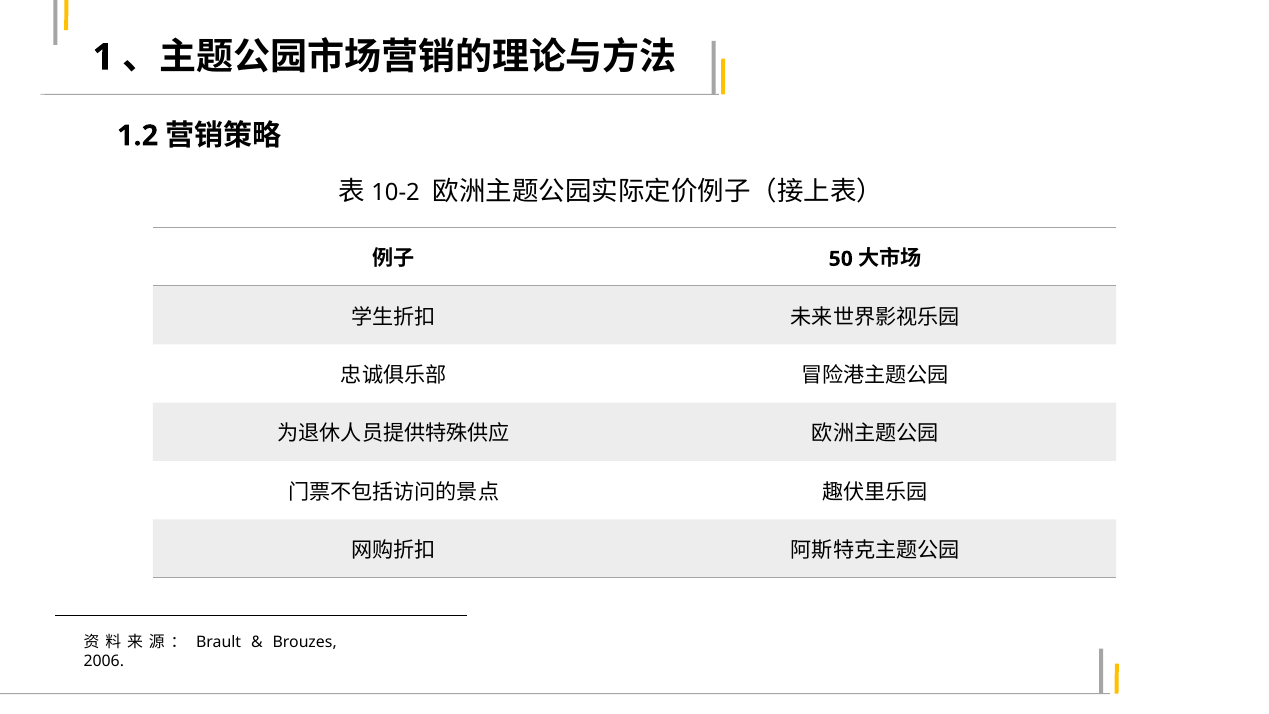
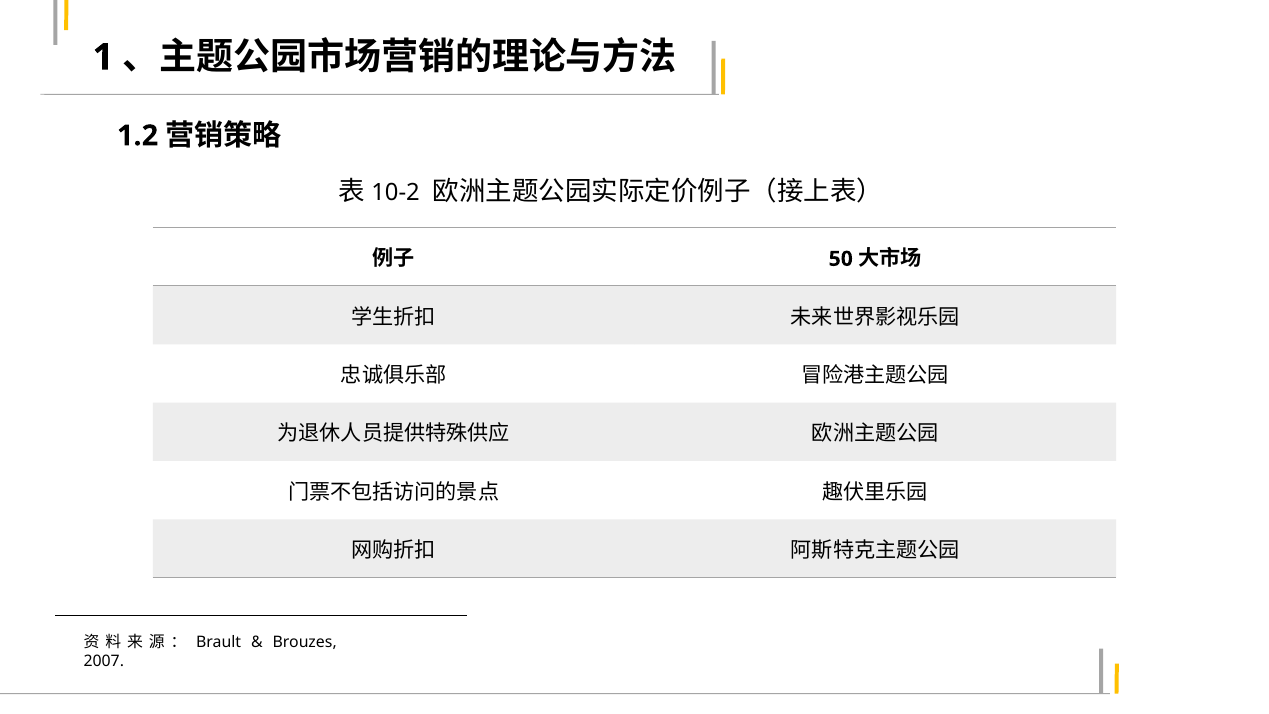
2006: 2006 -> 2007 (104, 661)
